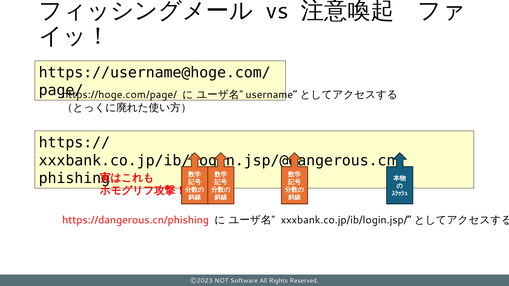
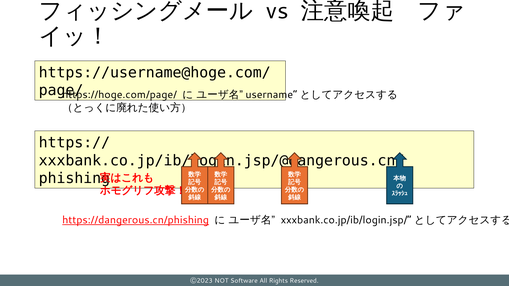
https://dangerous.cn/phishing underline: none -> present (136, 220)
